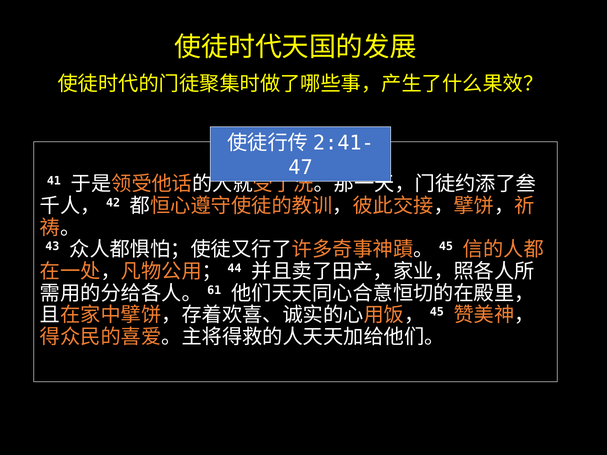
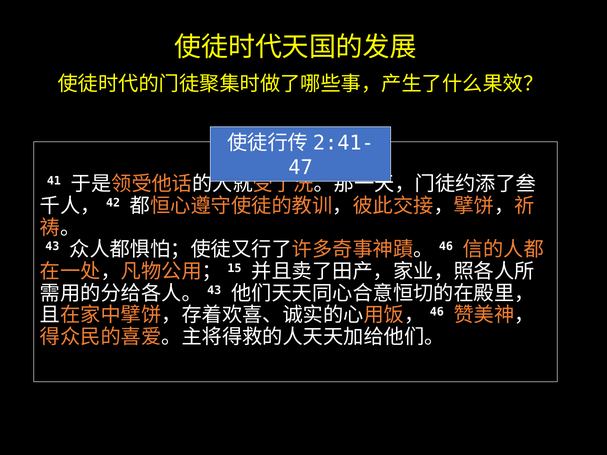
45: 45 -> 46 (446, 247)
44: 44 -> 15 (234, 269)
61: 61 -> 43 (214, 290)
45: 45 -> 46 (437, 312)
